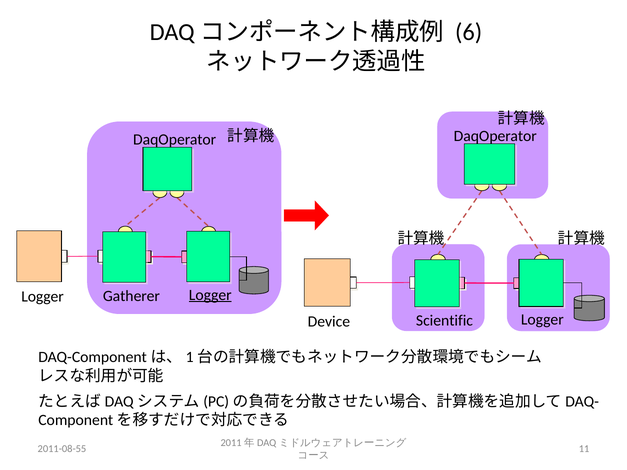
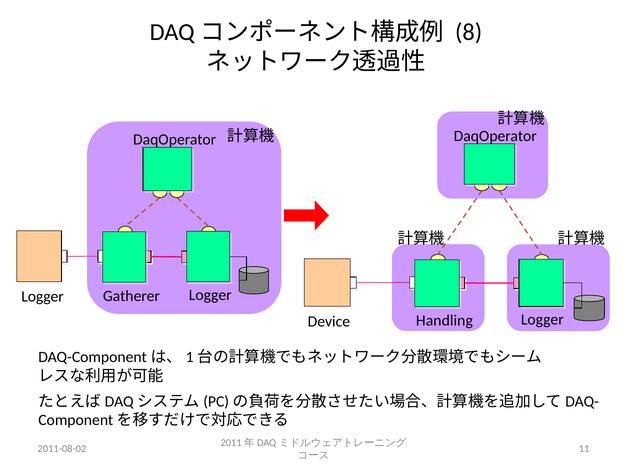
6: 6 -> 8 (469, 32)
Logger underline: present -> none (210, 295)
Scientific: Scientific -> Handling (444, 321)
2011-08-55: 2011-08-55 -> 2011-08-02 (62, 449)
